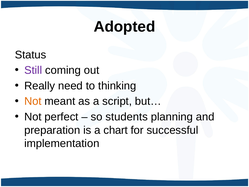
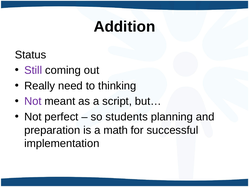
Adopted: Adopted -> Addition (124, 27)
Not colour: orange -> purple (33, 101)
chart: chart -> math (116, 130)
